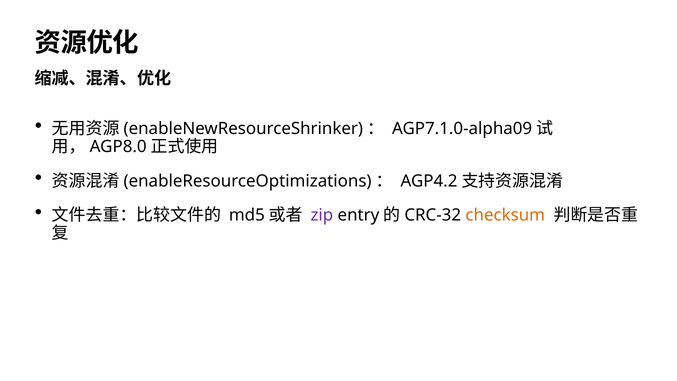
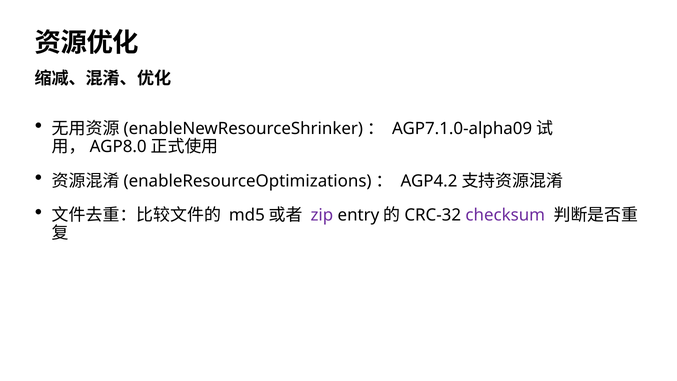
checksum colour: orange -> purple (505, 215)
